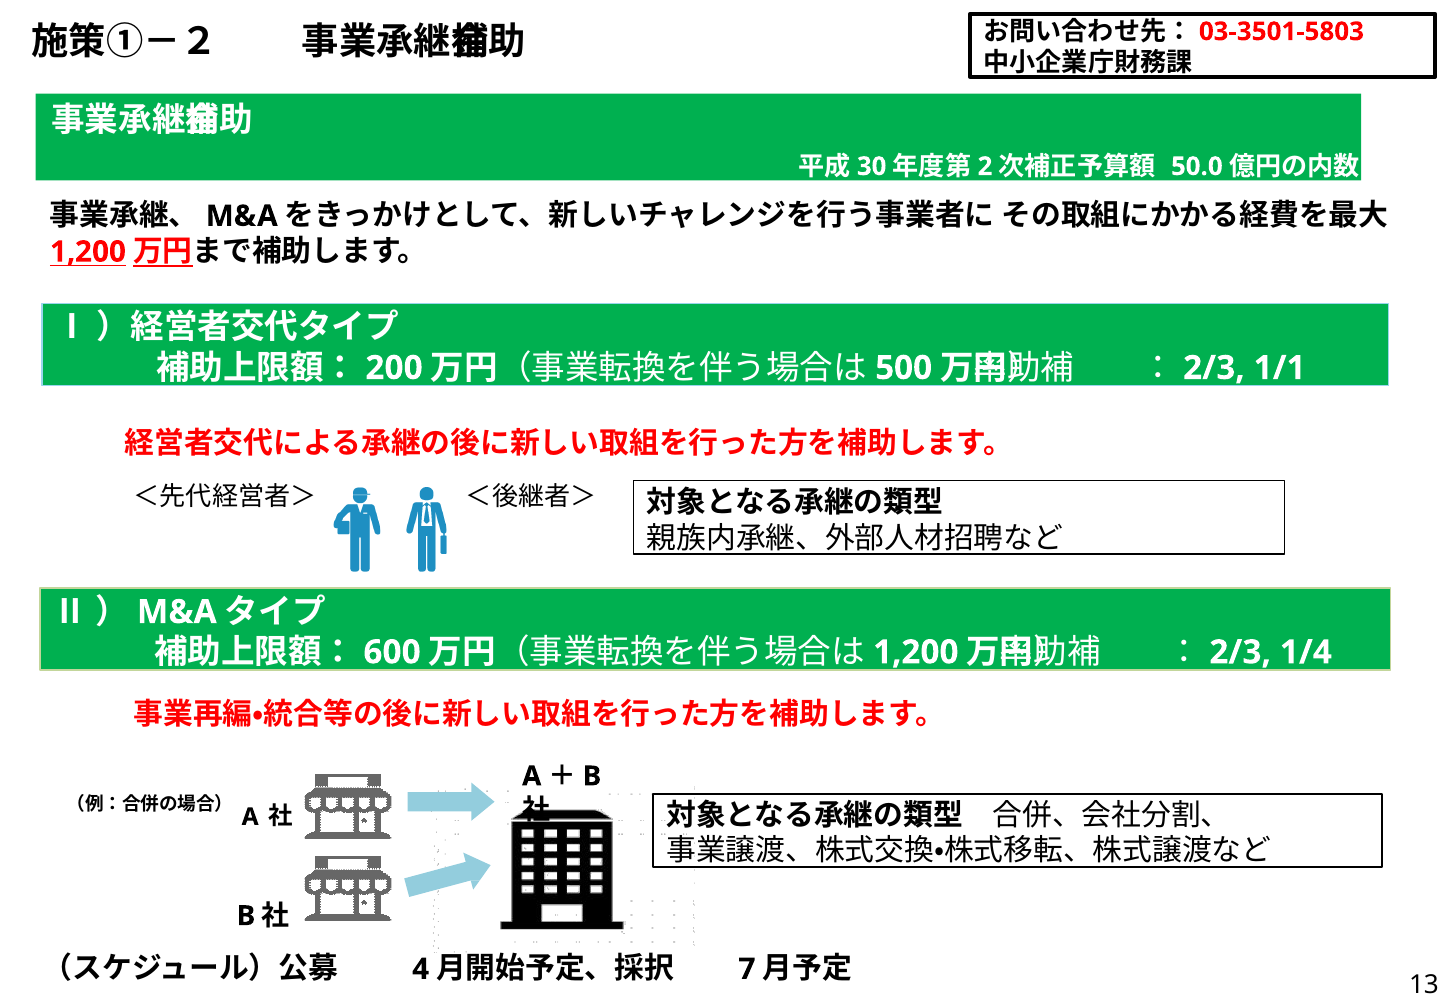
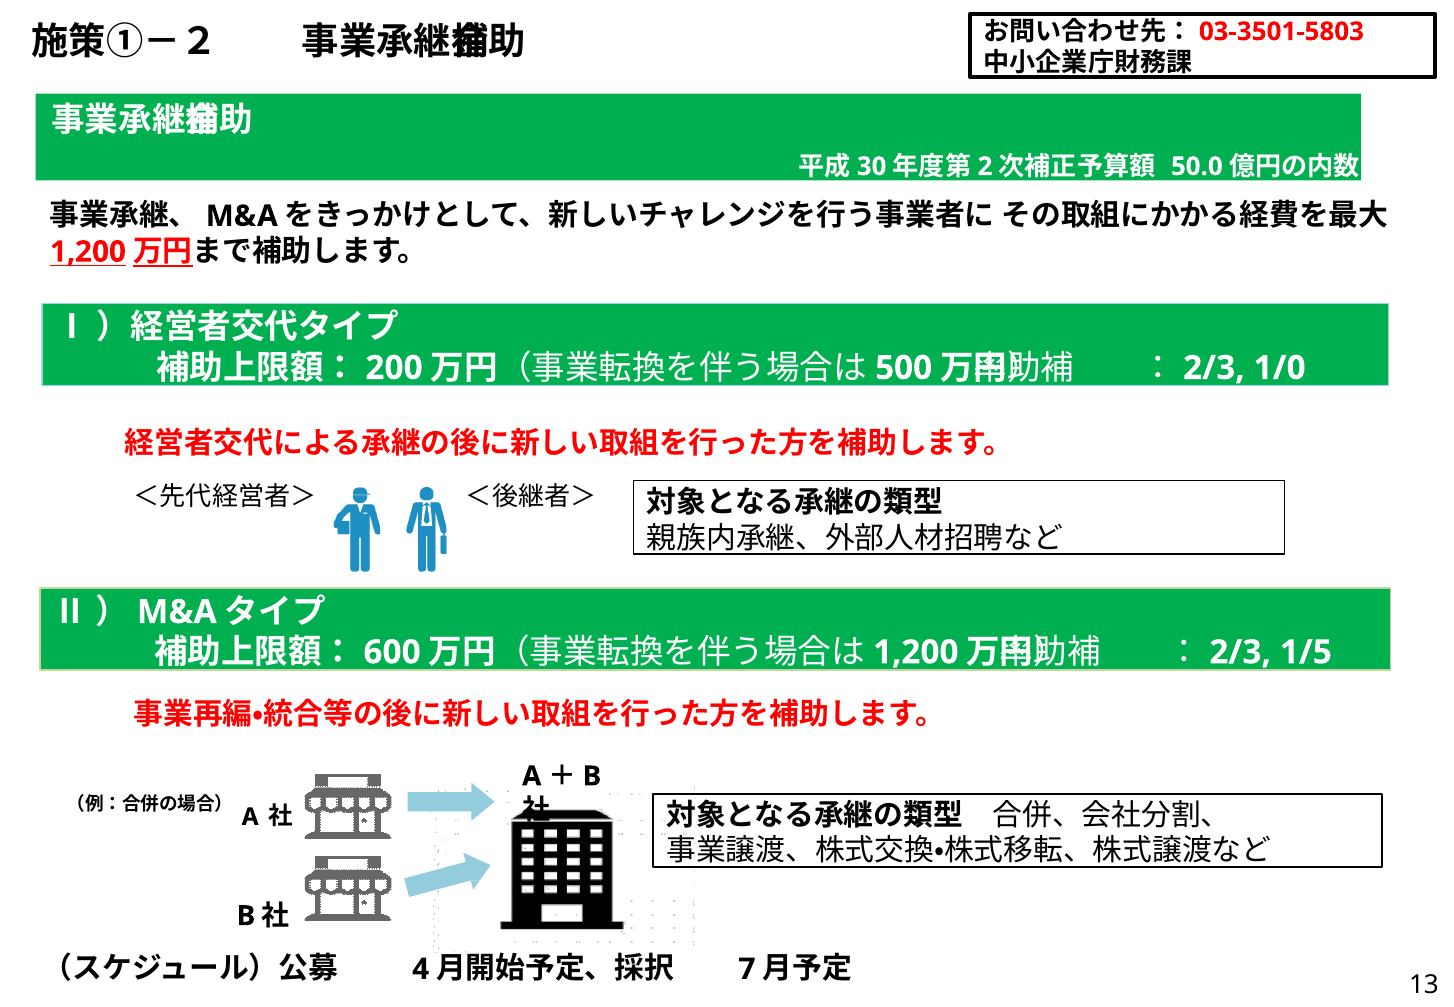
1/1: 1/1 -> 1/0 (1280, 368)
1/4: 1/4 -> 1/5 (1306, 652)
